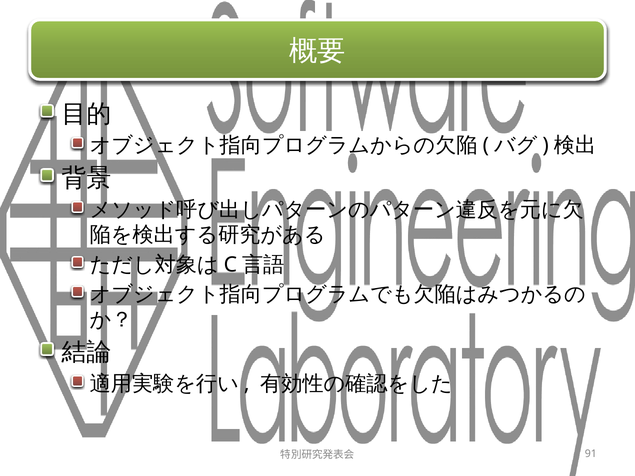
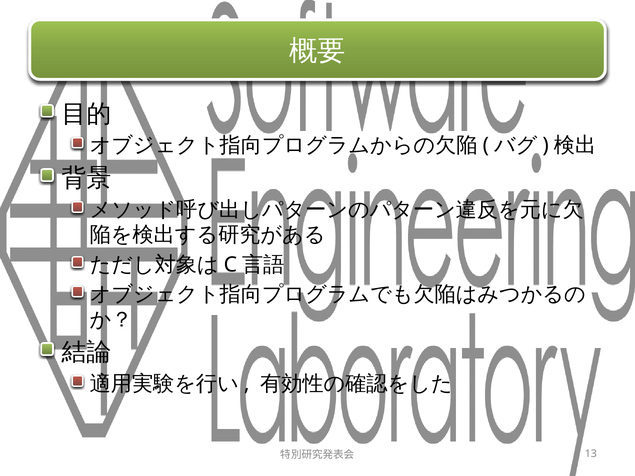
91: 91 -> 13 (591, 454)
